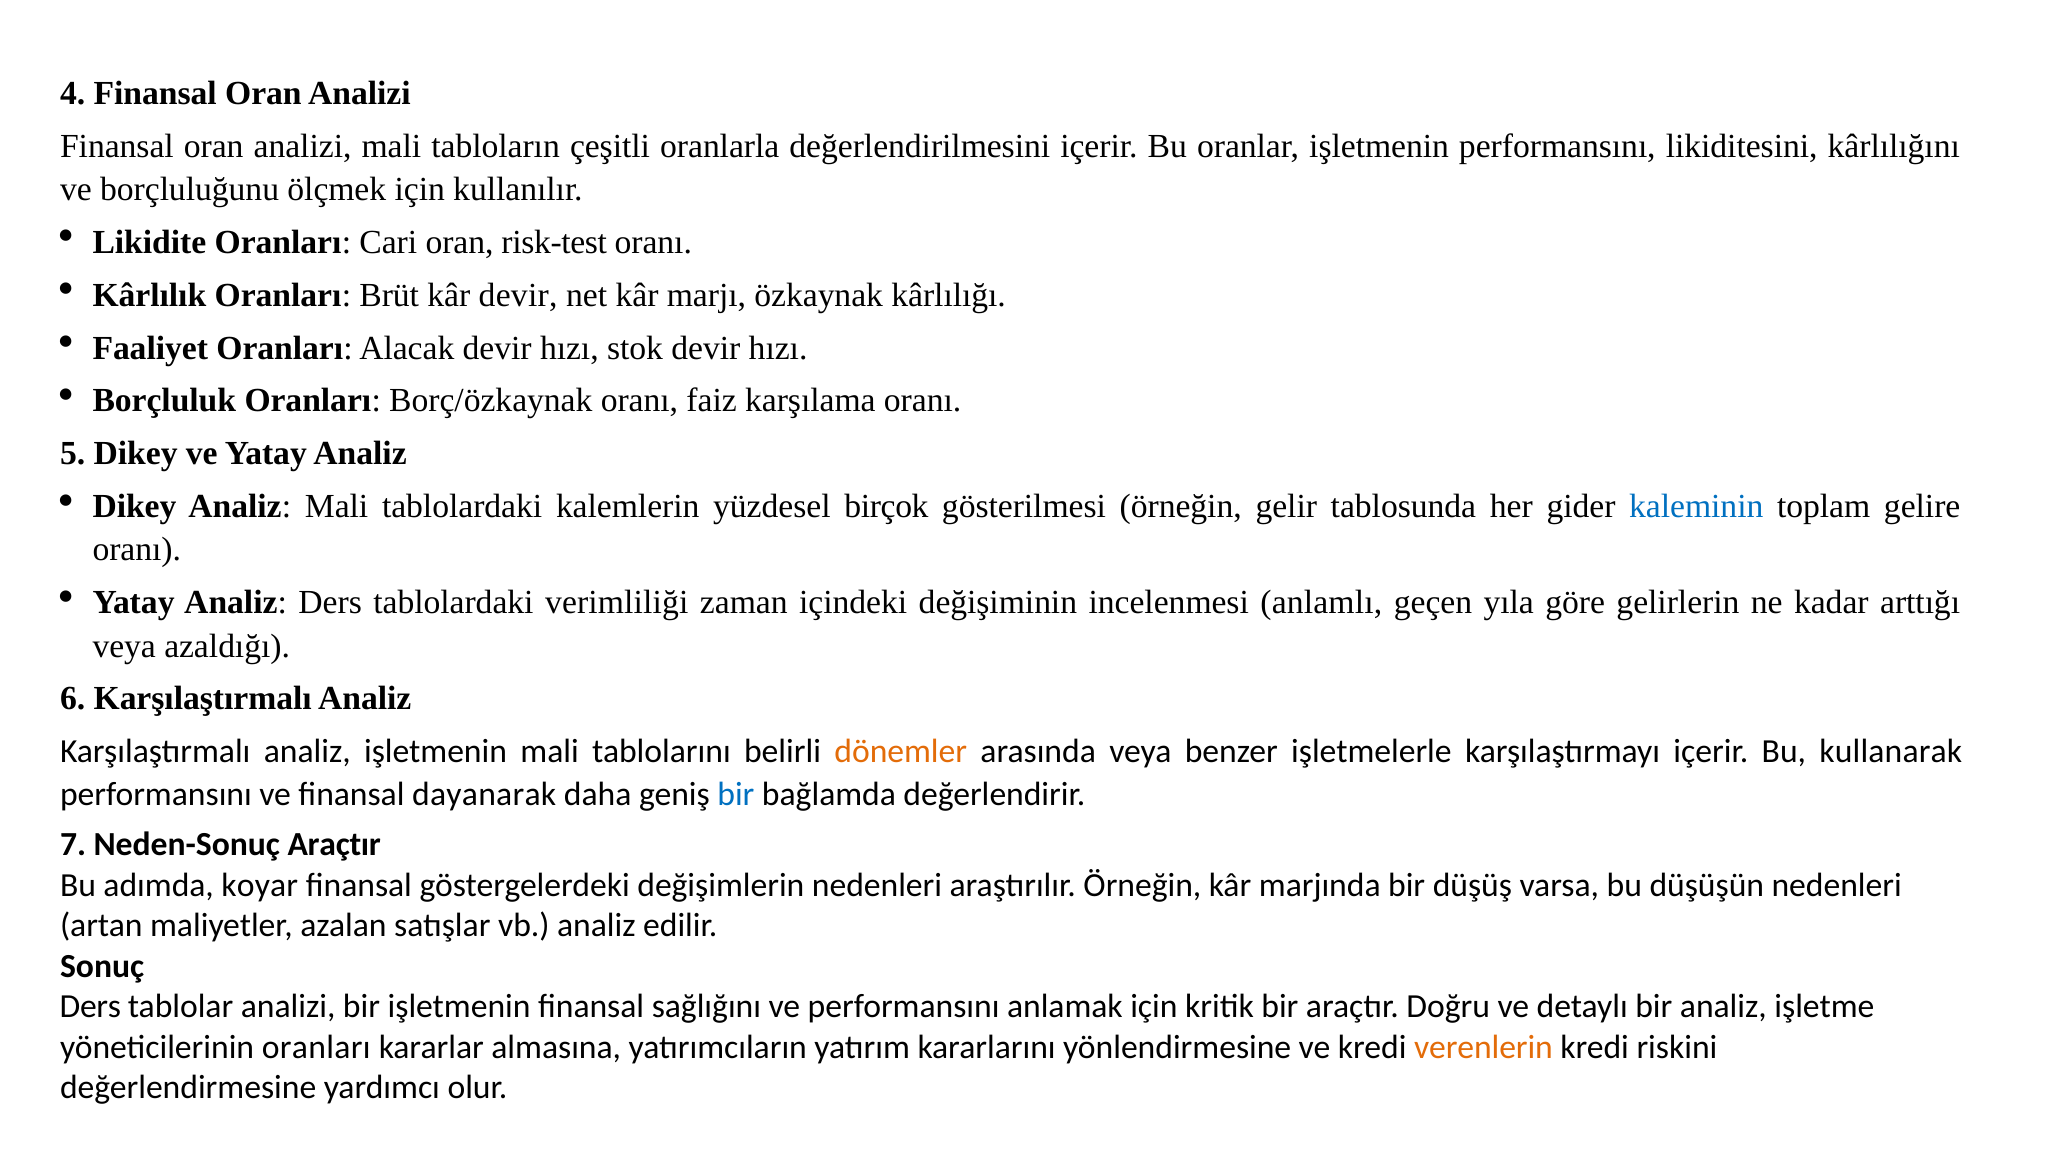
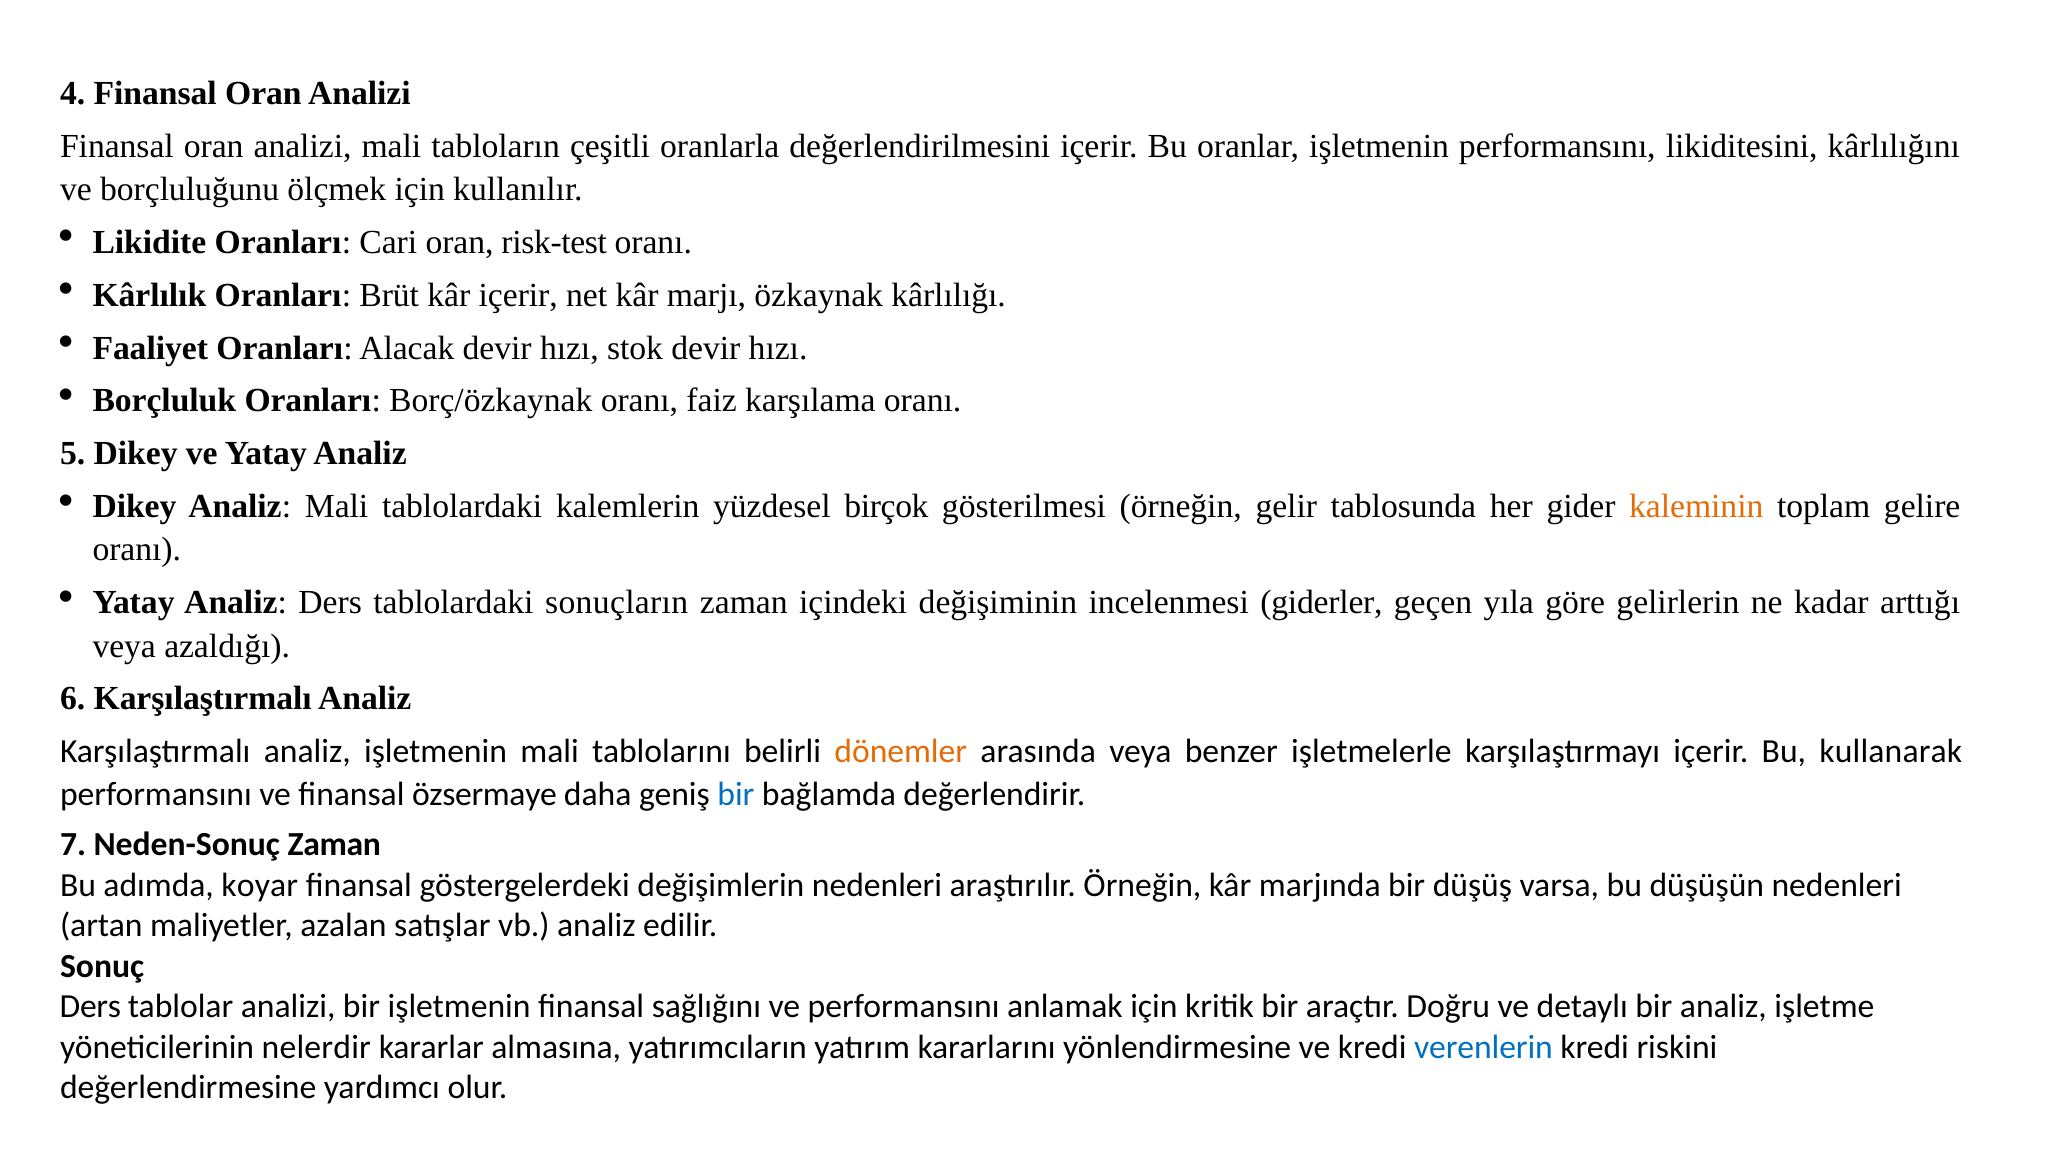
kâr devir: devir -> içerir (518, 295)
kaleminin colour: blue -> orange (1696, 506)
verimliliği: verimliliği -> sonuçların (617, 603)
anlamlı: anlamlı -> giderler (1321, 603)
dayanarak: dayanarak -> özsermaye (484, 795)
Neden-Sonuç Araçtır: Araçtır -> Zaman (334, 845)
yöneticilerinin oranları: oranları -> nelerdir (316, 1047)
verenlerin colour: orange -> blue (1483, 1047)
